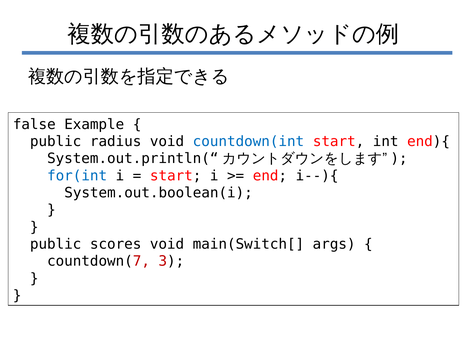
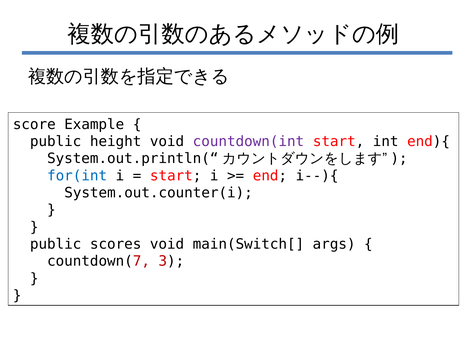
false: false -> score (34, 124)
radius: radius -> height (116, 142)
countdown(int colour: blue -> purple (248, 142)
System.out.boolean(i: System.out.boolean(i -> System.out.counter(i (159, 193)
